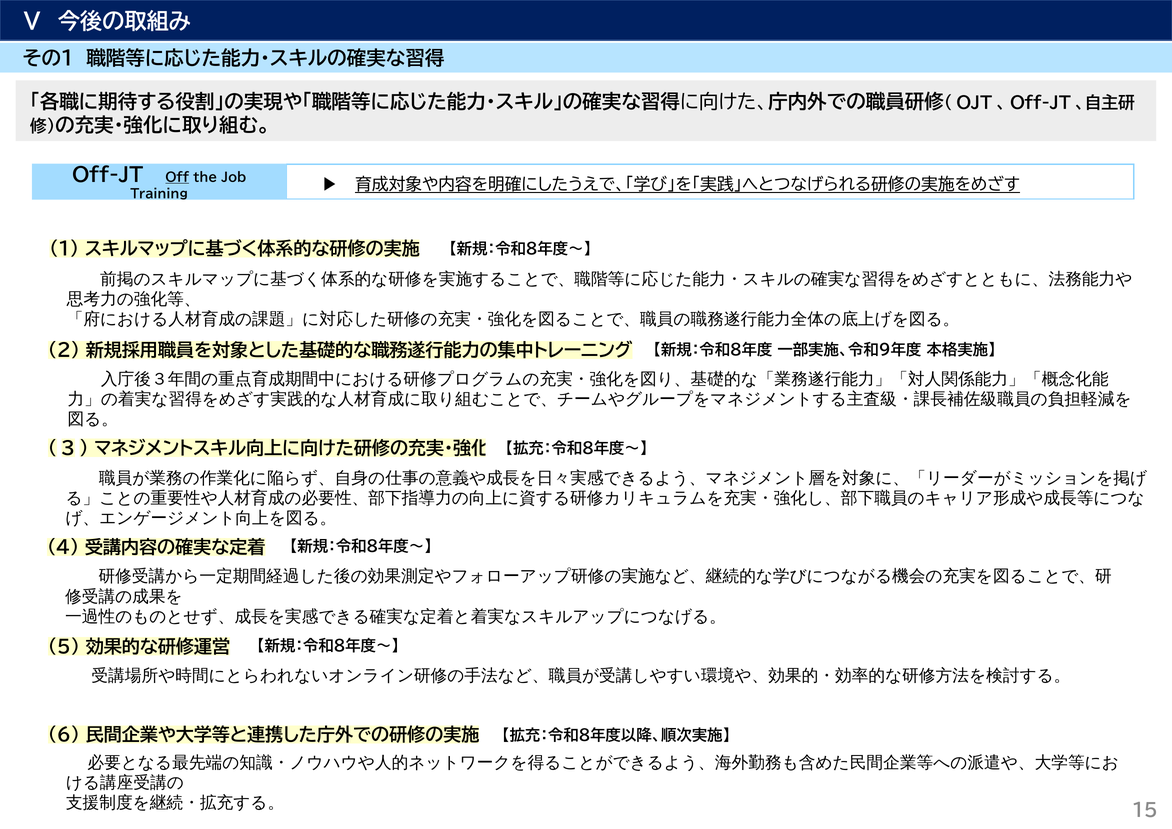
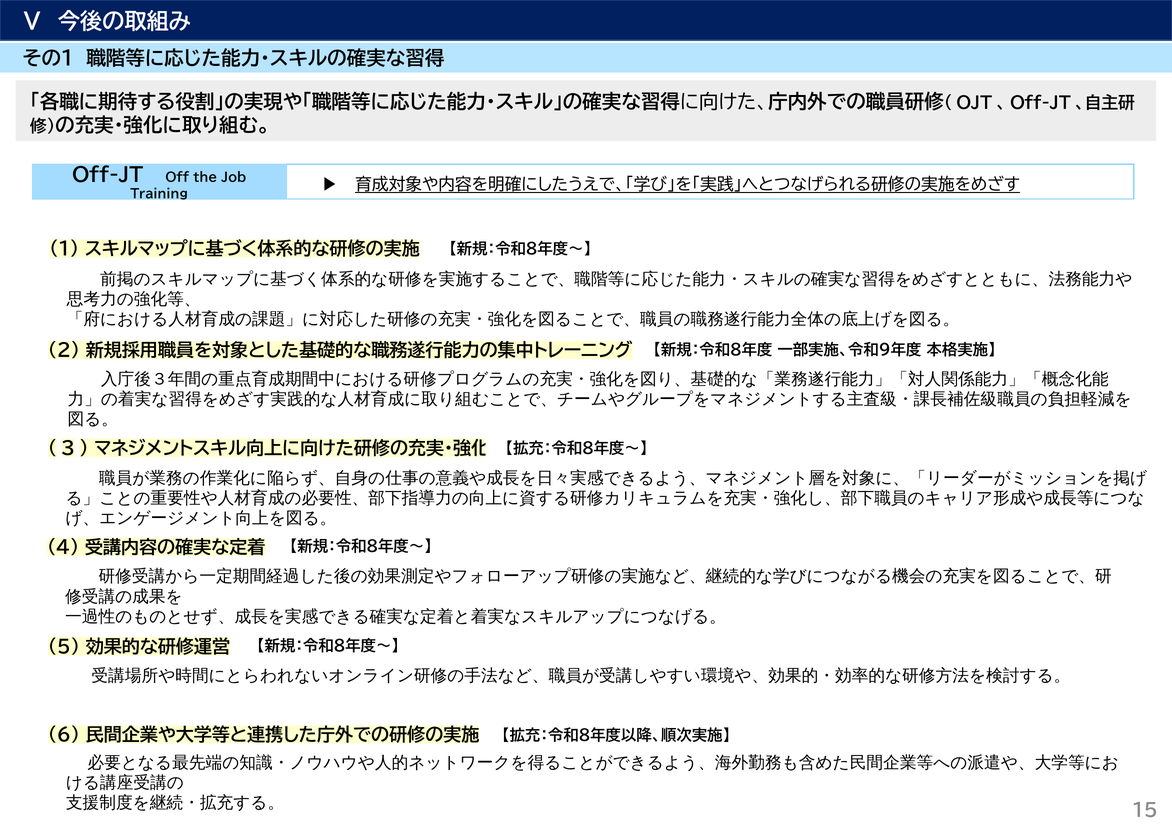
Off underline: present -> none (177, 178)
